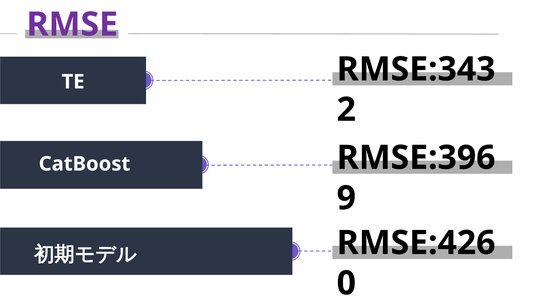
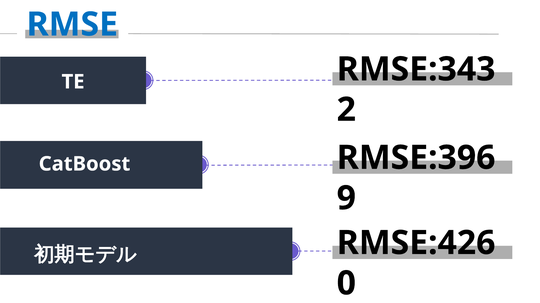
RMSE colour: purple -> blue (72, 24)
